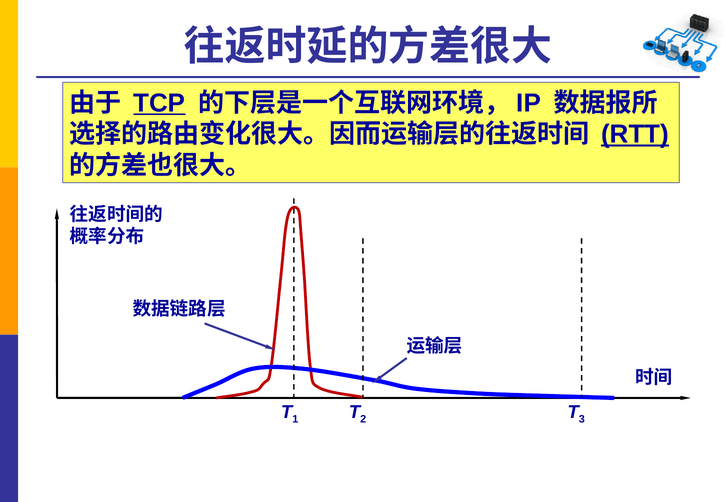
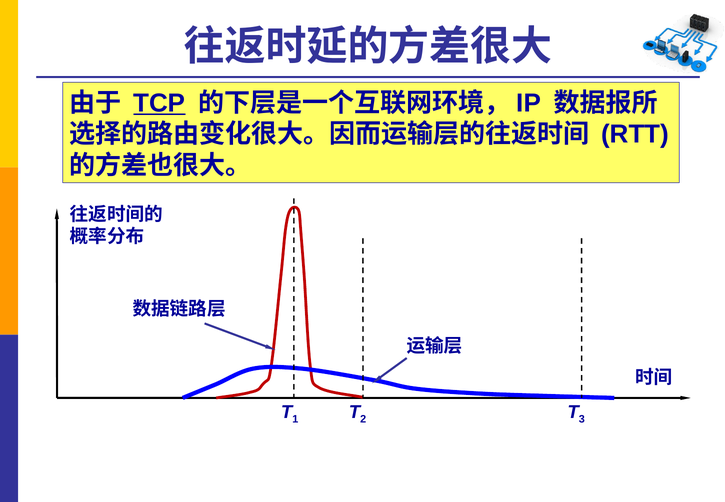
RTT underline: present -> none (635, 134)
